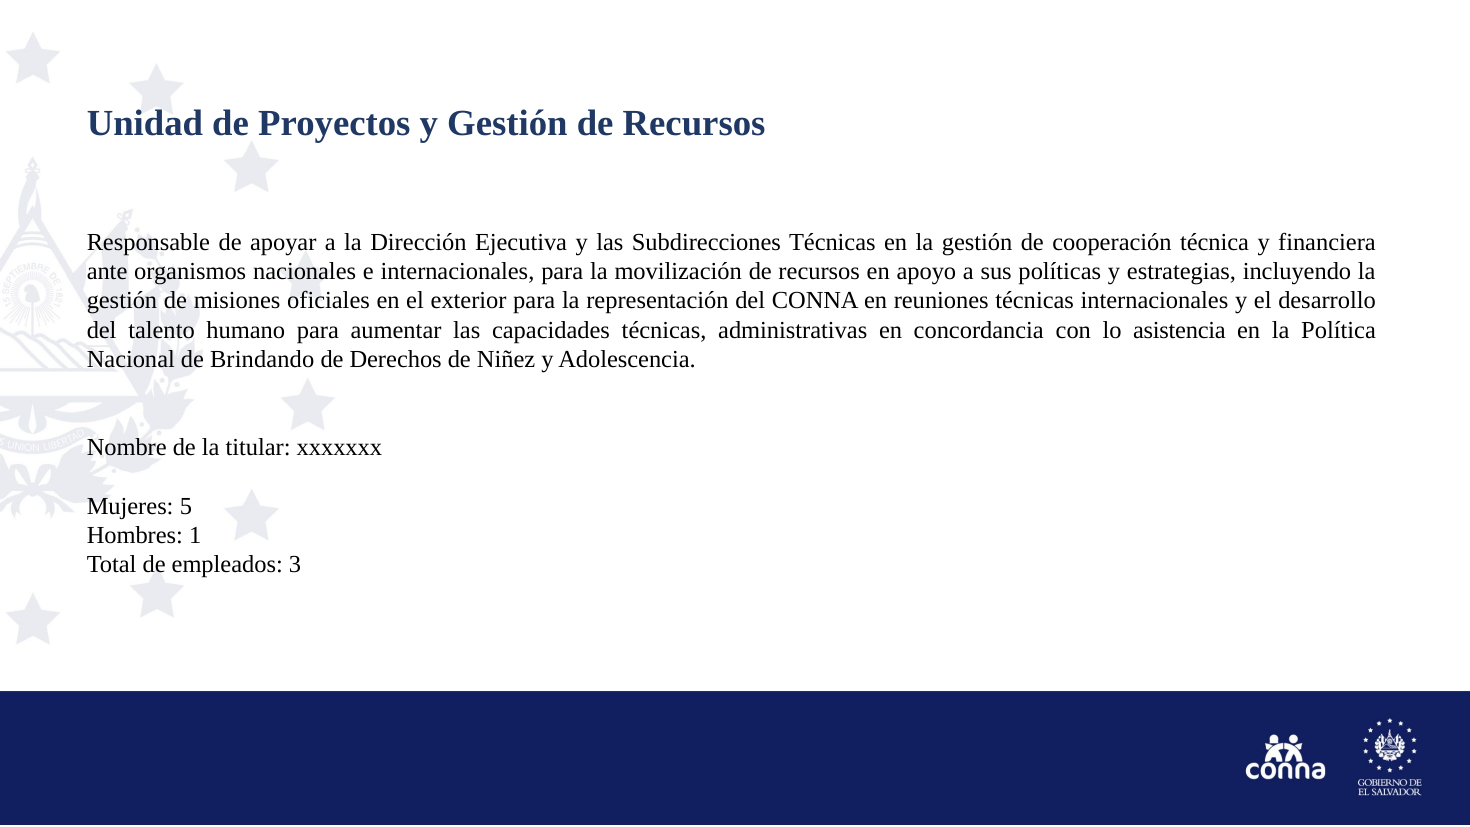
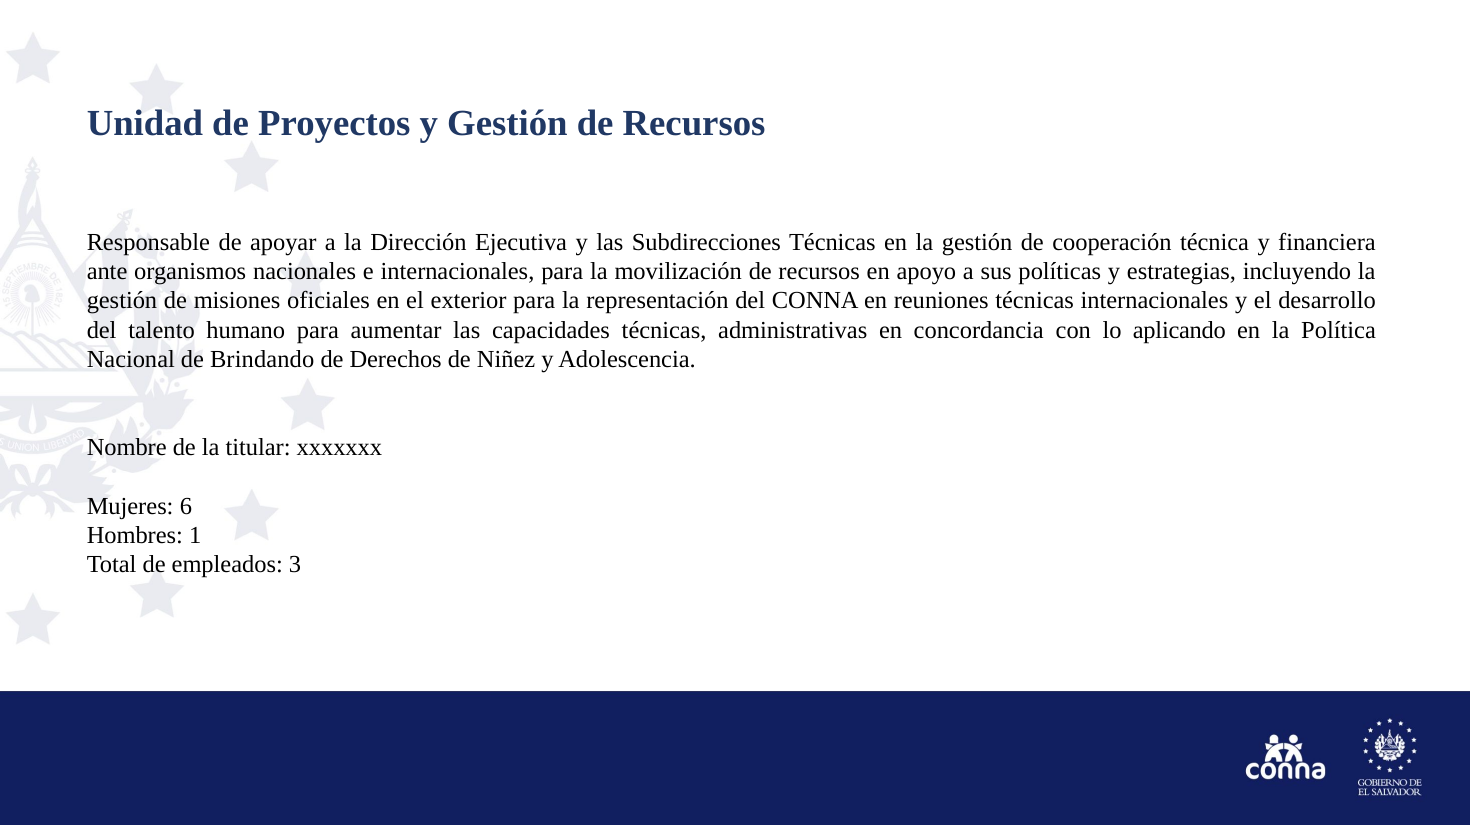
asistencia: asistencia -> aplicando (1179, 330)
5: 5 -> 6 (186, 506)
